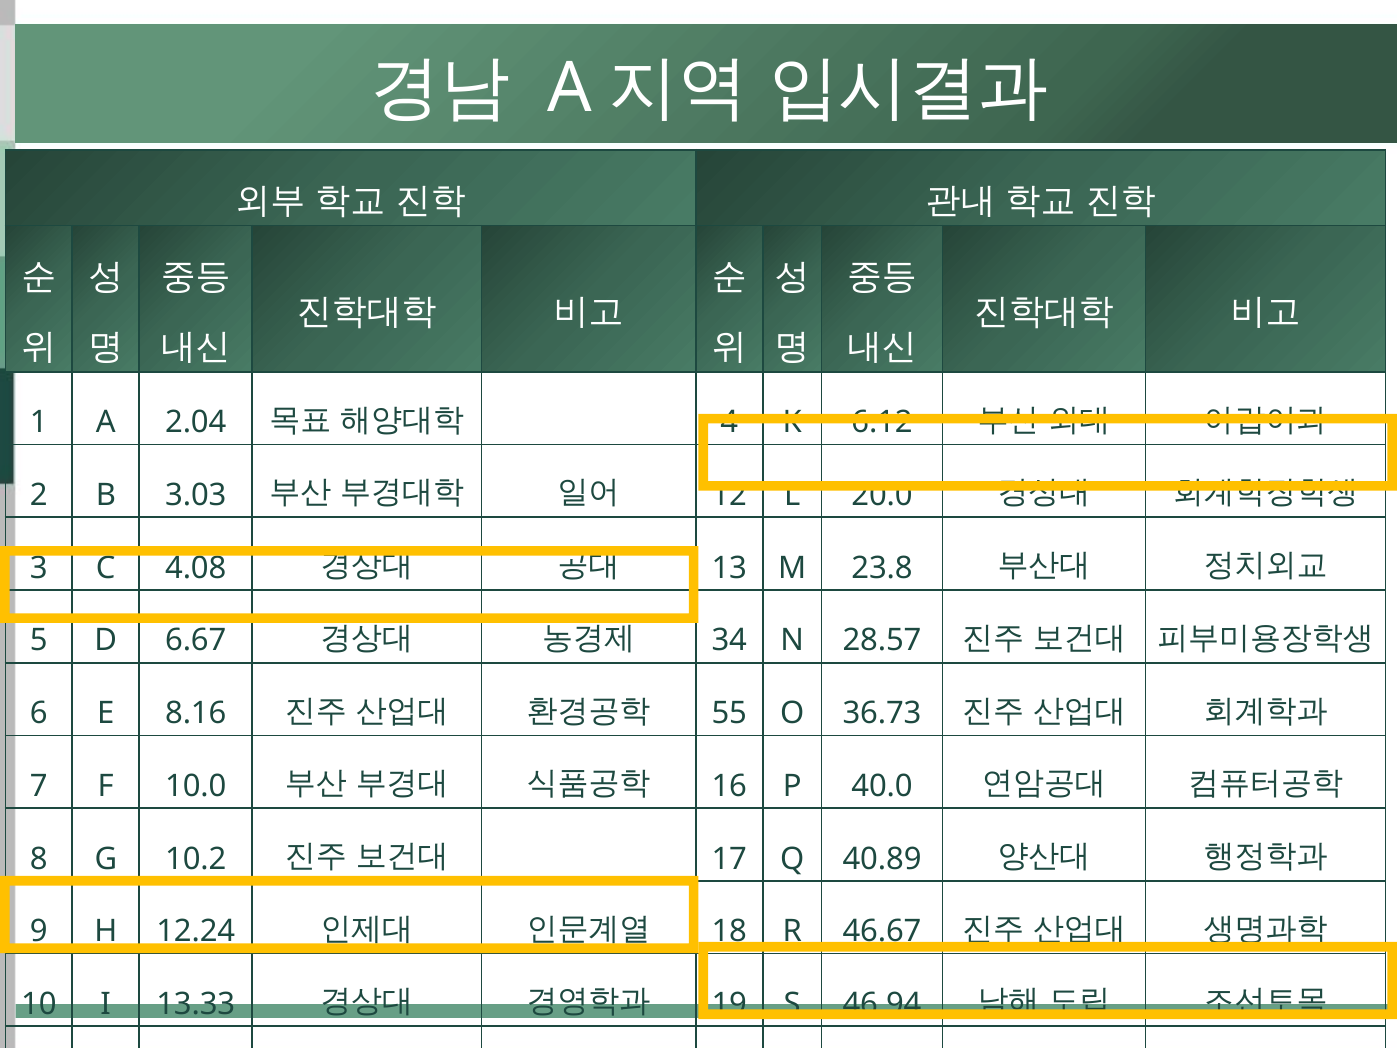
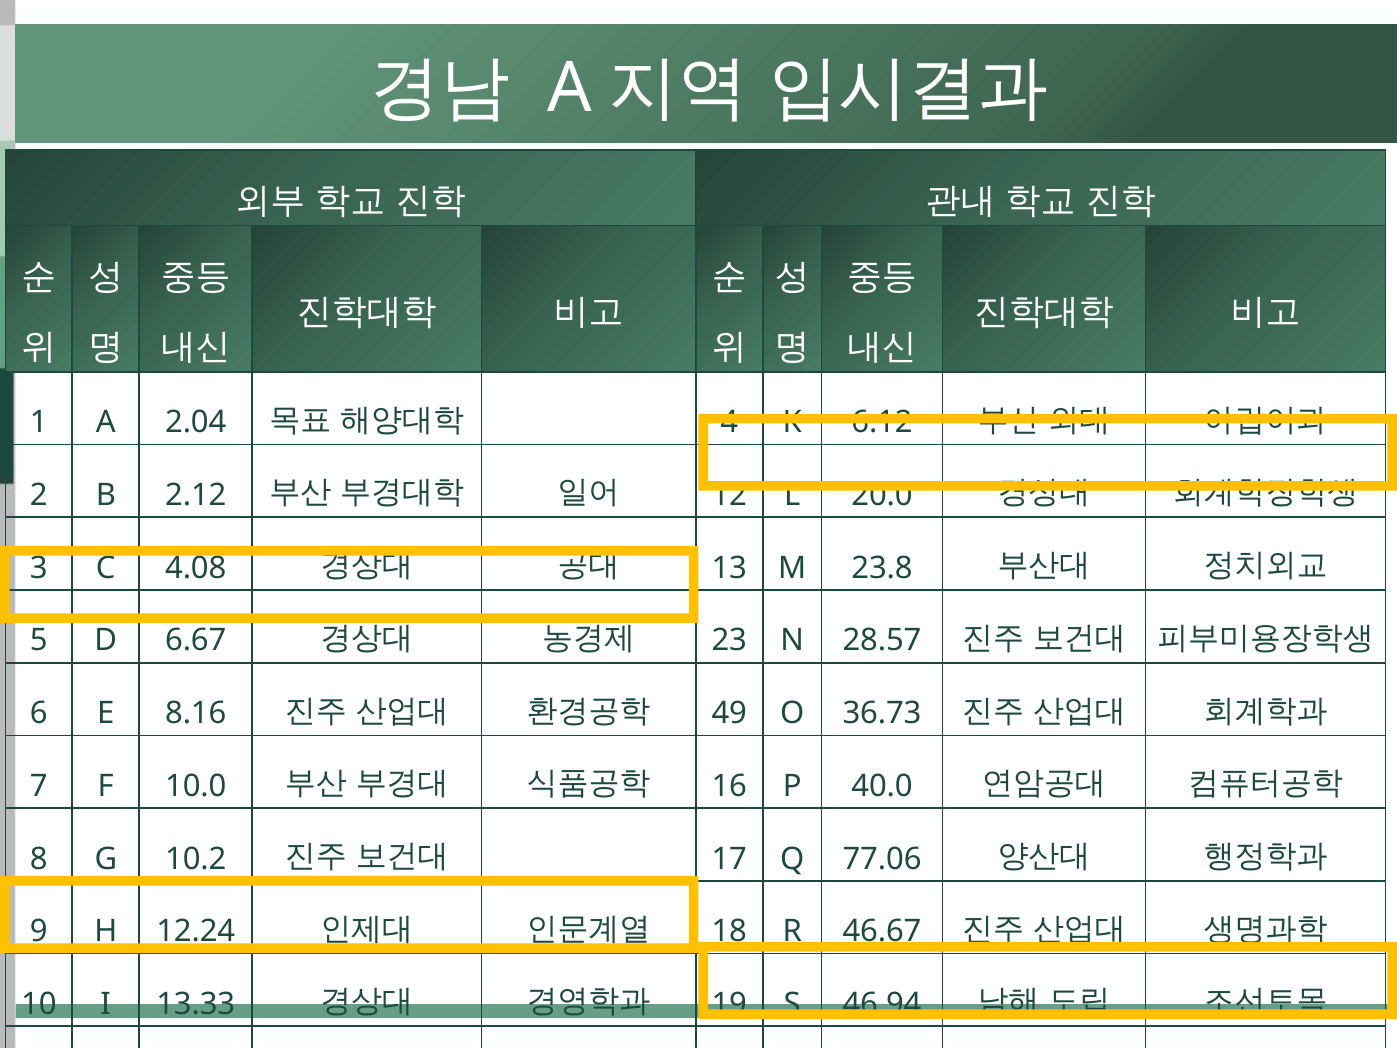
3.03: 3.03 -> 2.12 (196, 495)
34: 34 -> 23 (729, 641)
55: 55 -> 49 (729, 713)
40.89: 40.89 -> 77.06 (882, 859)
